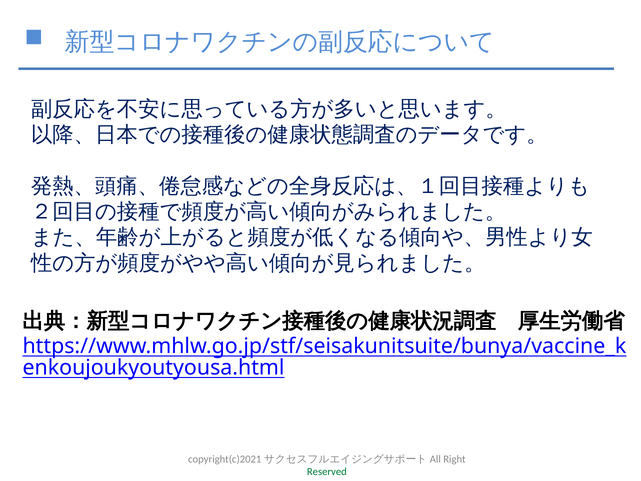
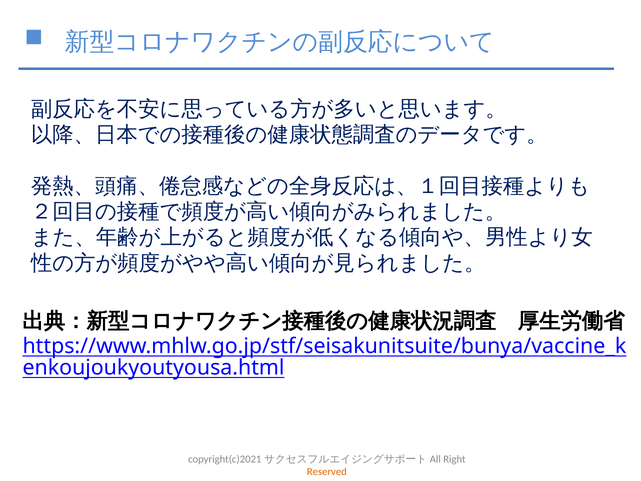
Reserved colour: green -> orange (327, 472)
